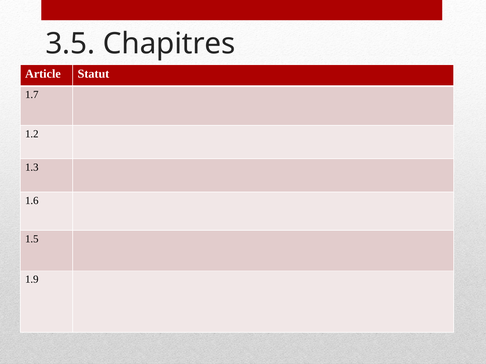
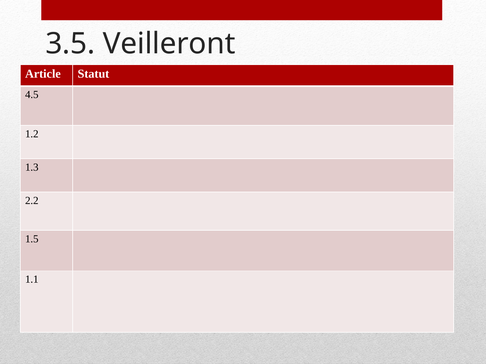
Chapitres: Chapitres -> Veilleront (169, 44)
1.7: 1.7 -> 4.5 (32, 95)
1.6: 1.6 -> 2.2 (32, 201)
1.9: 1.9 -> 1.1 (32, 280)
